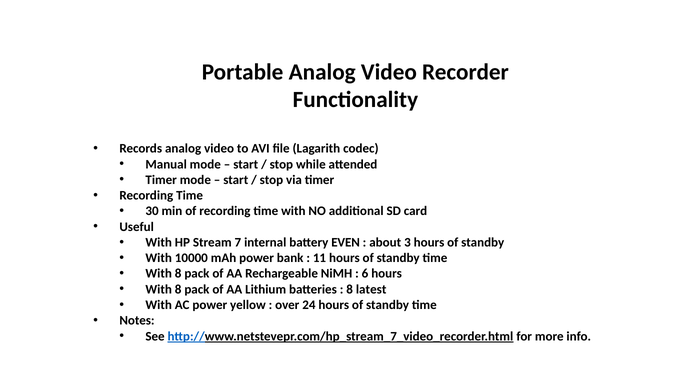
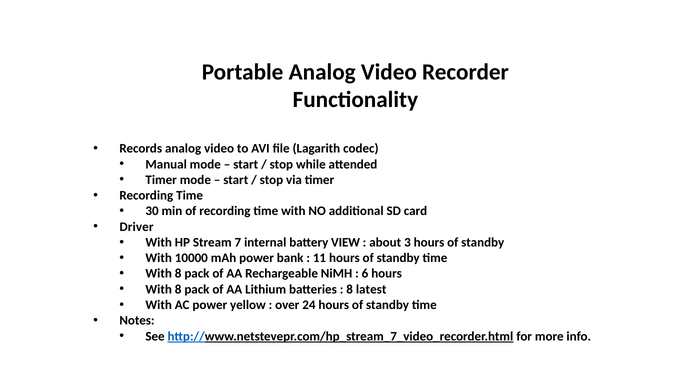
Useful: Useful -> Driver (137, 227)
EVEN: EVEN -> VIEW (346, 242)
